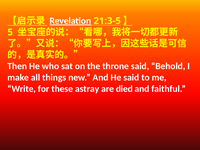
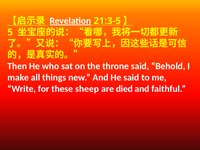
astray: astray -> sheep (87, 89)
